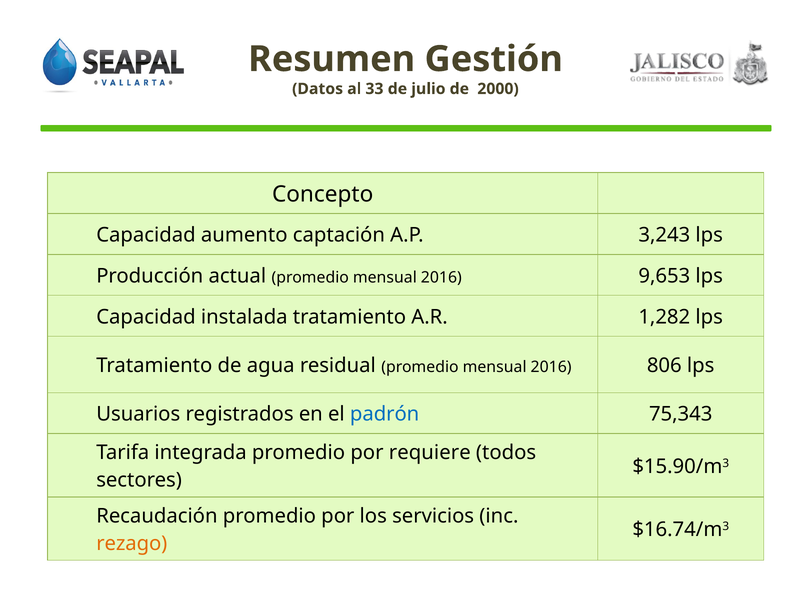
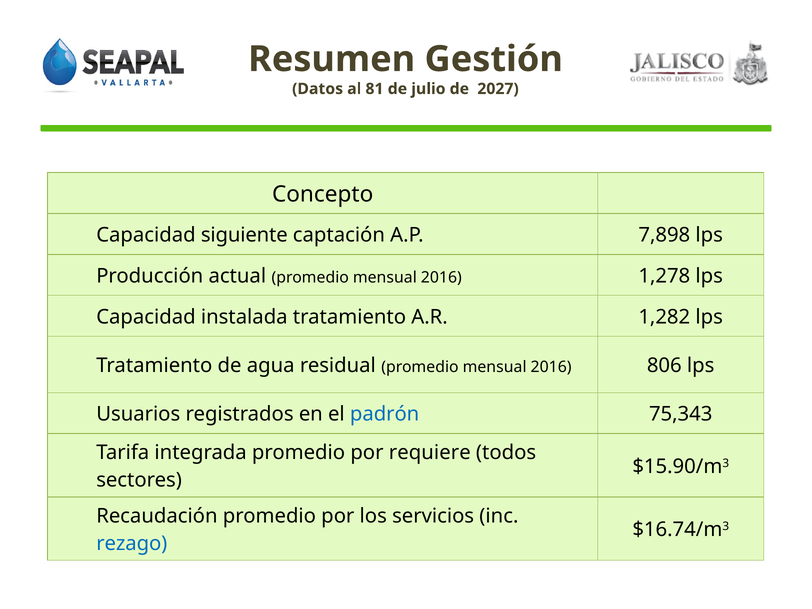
33: 33 -> 81 (374, 89)
2000: 2000 -> 2027 (498, 89)
aumento: aumento -> siguiente (244, 235)
3,243: 3,243 -> 7,898 (664, 235)
9,653: 9,653 -> 1,278 (664, 276)
rezago colour: orange -> blue (132, 544)
